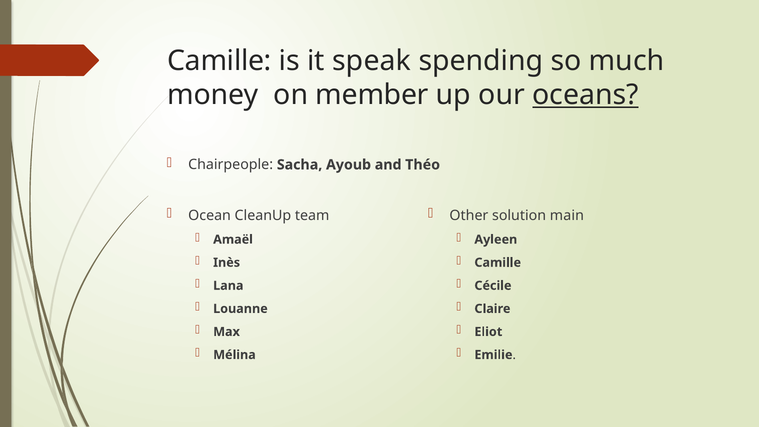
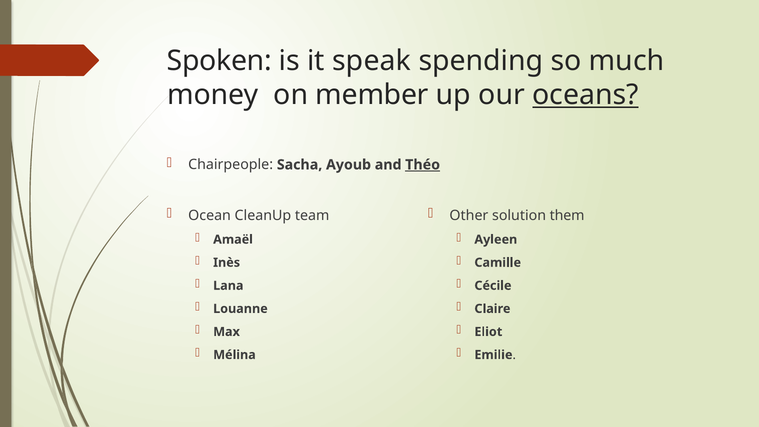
Camille: Camille -> Spoken (219, 61)
Théo underline: none -> present (423, 165)
main: main -> them (567, 216)
